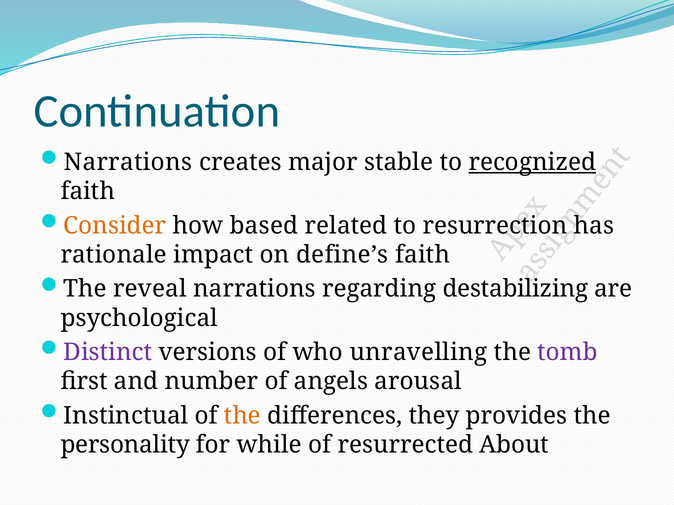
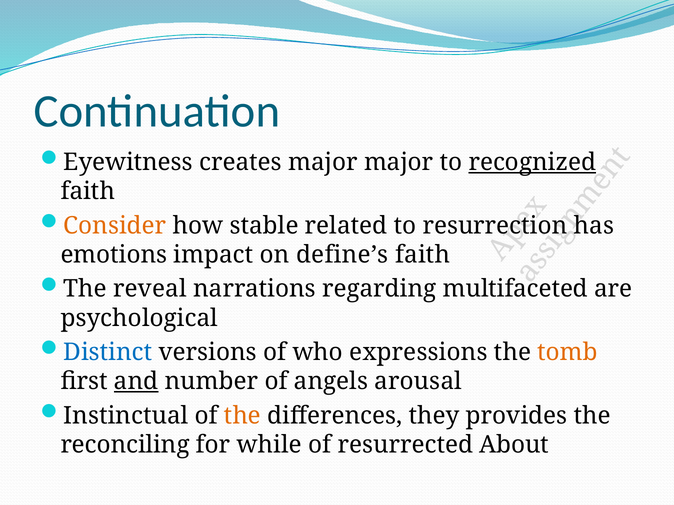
Narrations: Narrations -> Eyewitness (128, 162)
major stable: stable -> major (399, 162)
based: based -> stable (264, 226)
rationale: rationale -> emotions (114, 255)
destabilizing: destabilizing -> multifaceted (515, 289)
Distinct colour: purple -> blue (108, 353)
unravelling: unravelling -> expressions (418, 353)
tomb colour: purple -> orange (568, 353)
and underline: none -> present (136, 382)
personality: personality -> reconciling (125, 445)
